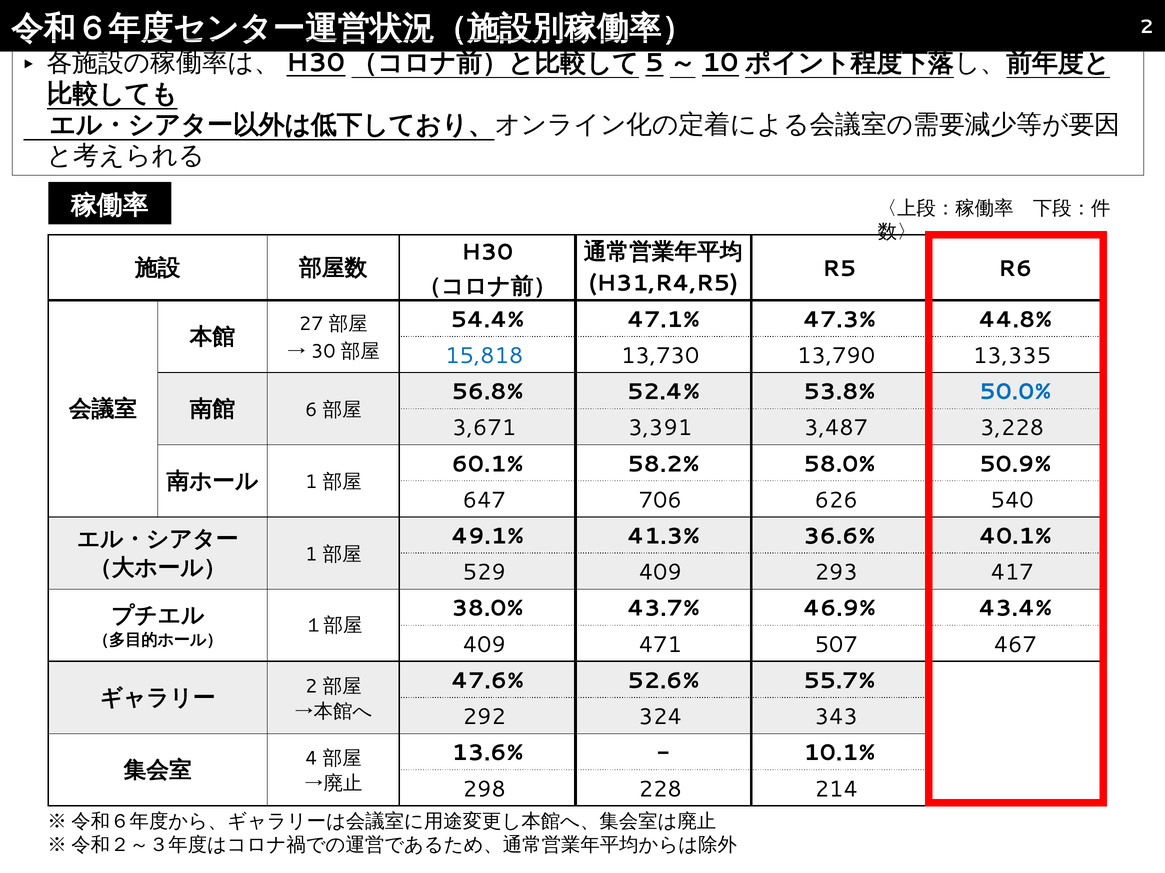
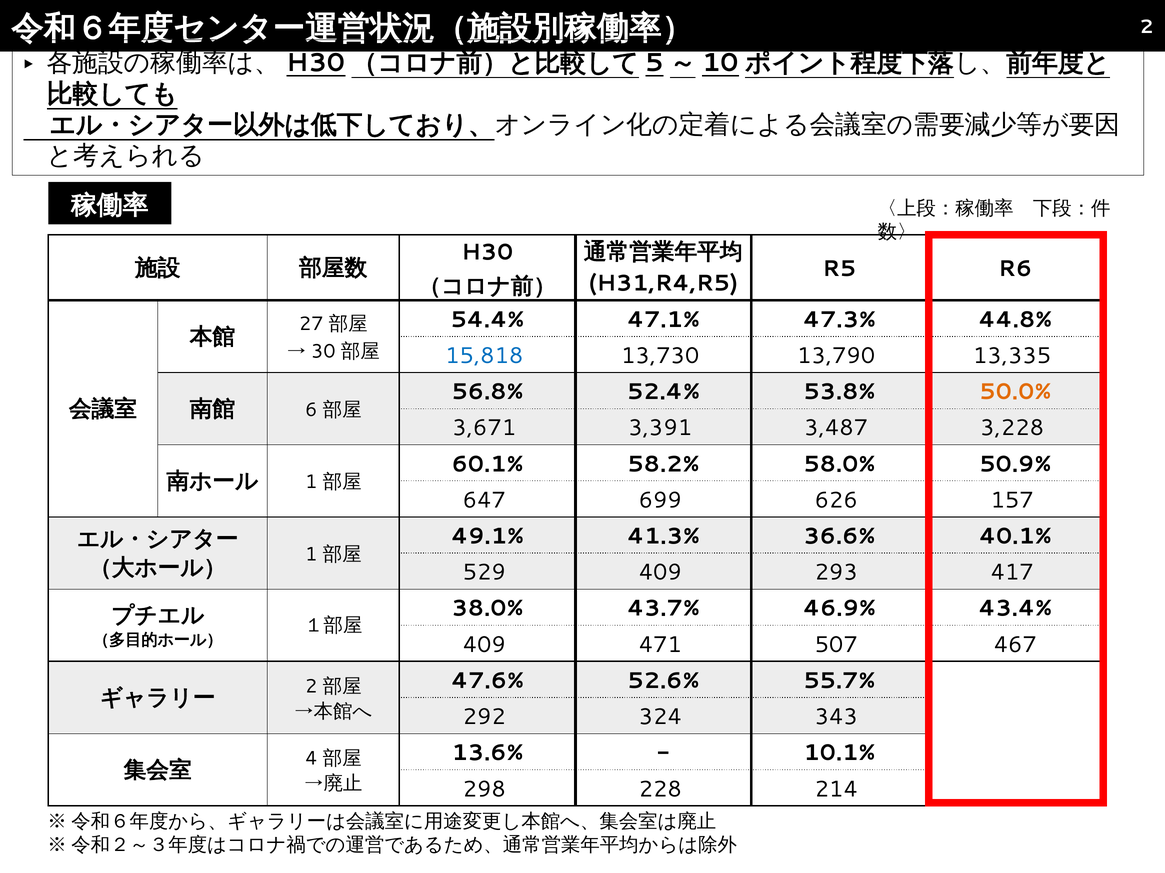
50.0% colour: blue -> orange (1015, 392)
706: 706 -> 699 (660, 501)
540: 540 -> 157 (1012, 501)
